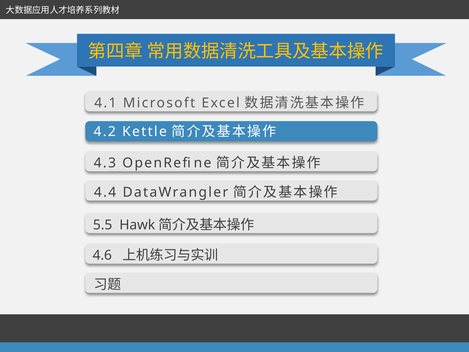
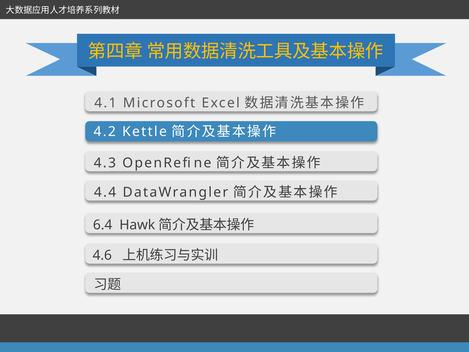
5.5: 5.5 -> 6.4 (103, 225)
